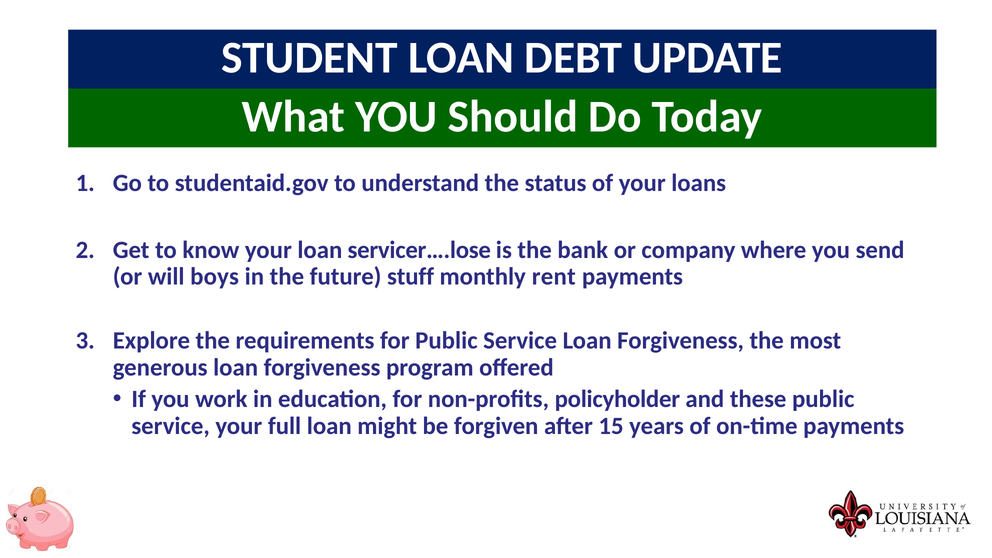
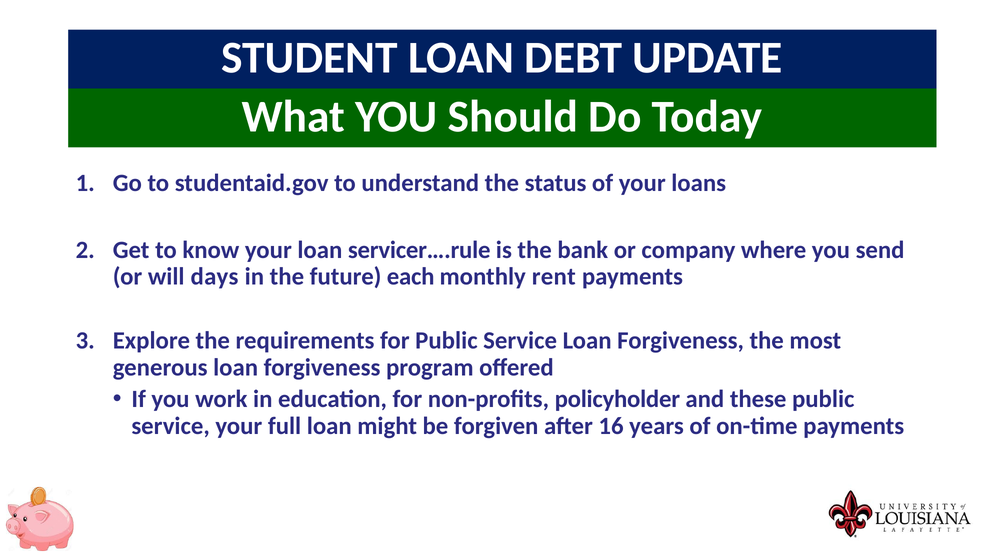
servicer….lose: servicer….lose -> servicer….rule (419, 250)
boys: boys -> days (215, 277)
stuff: stuff -> each (411, 277)
15: 15 -> 16 (611, 426)
